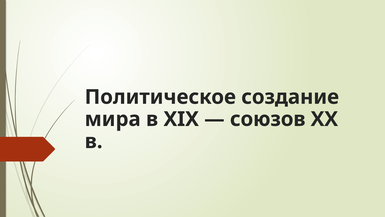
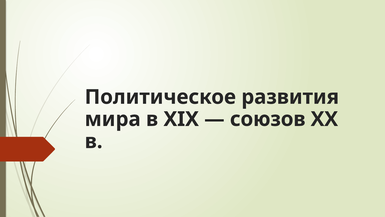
создание: создание -> развития (290, 97)
